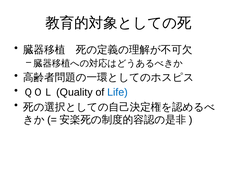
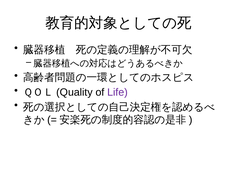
Life colour: blue -> purple (117, 92)
